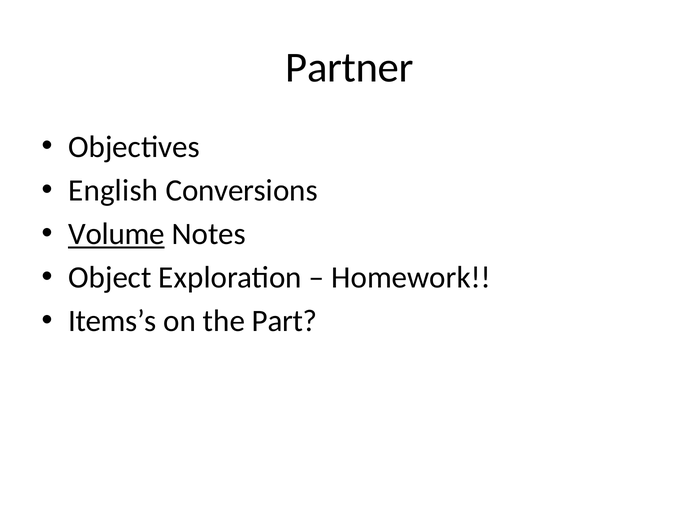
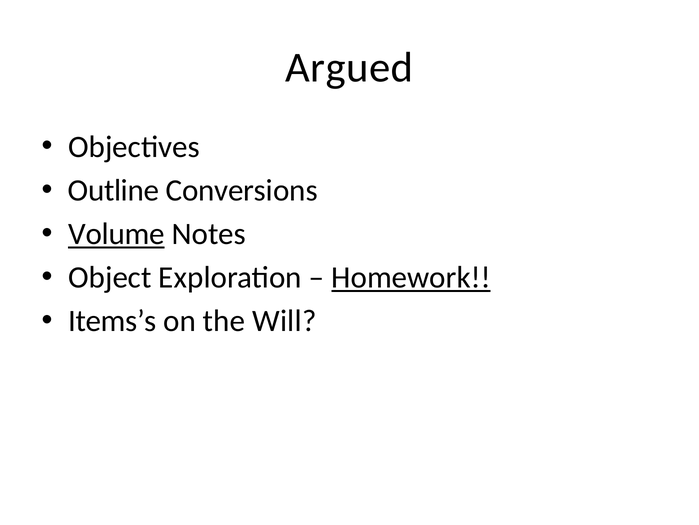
Partner: Partner -> Argued (349, 68)
English: English -> Outline (113, 190)
Homework underline: none -> present (411, 277)
Part: Part -> Will (284, 321)
